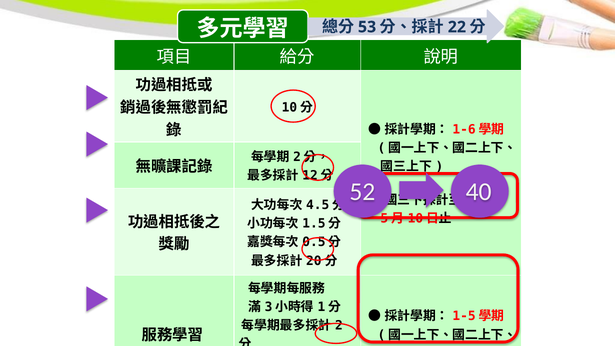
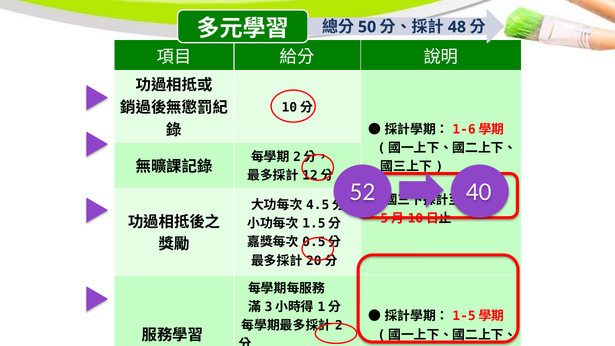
53: 53 -> 50 (367, 27)
22: 22 -> 48 (457, 27)
